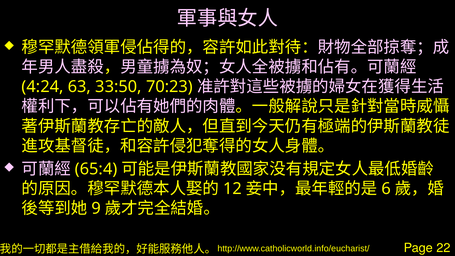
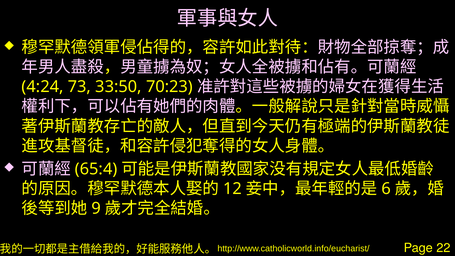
63: 63 -> 73 (79, 87)
